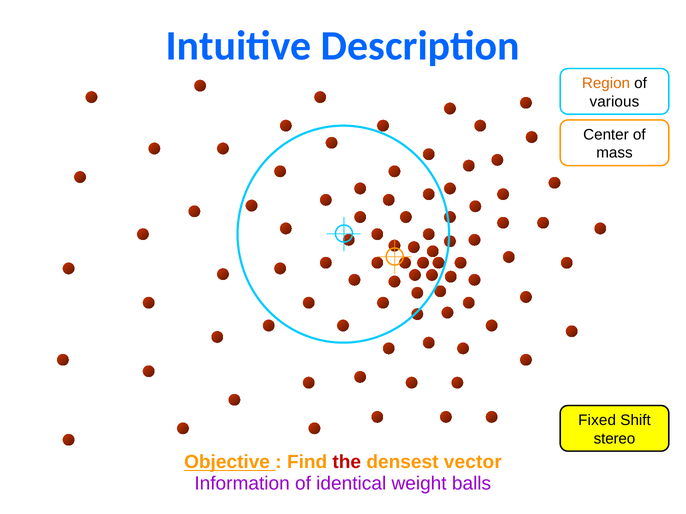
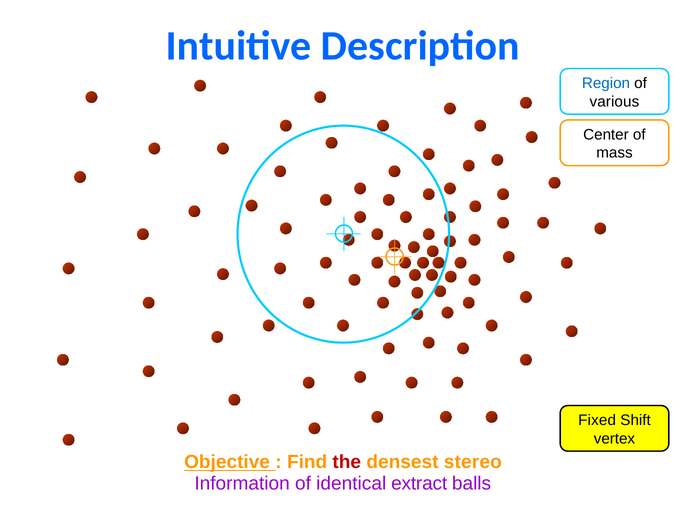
Region colour: orange -> blue (606, 83)
stereo: stereo -> vertex (614, 439)
vector: vector -> stereo (473, 463)
weight: weight -> extract (419, 484)
